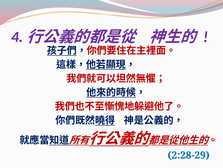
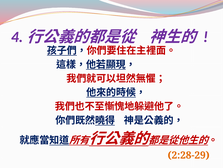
2:28-29 colour: blue -> orange (189, 155)
